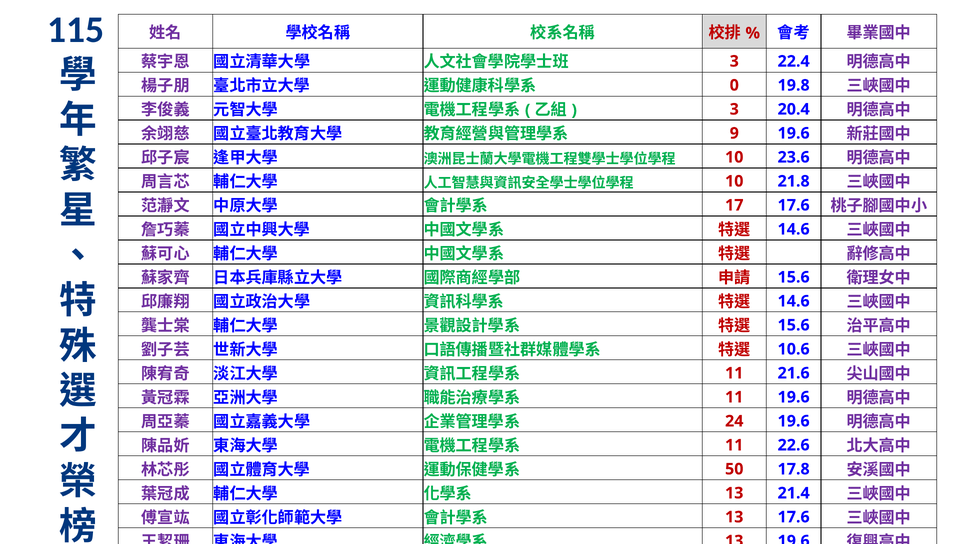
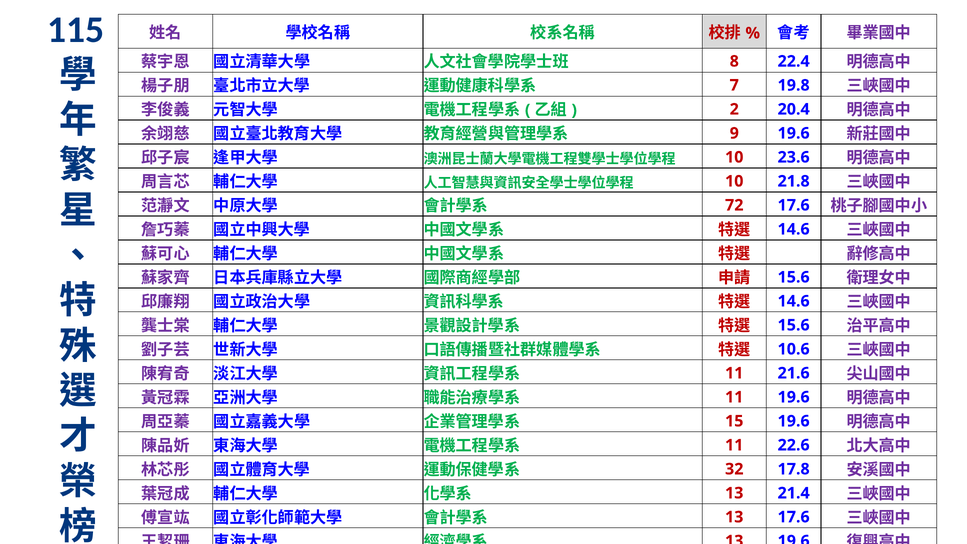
3: 3 -> 8 (734, 61)
0: 0 -> 7 (734, 85)
3: 3 -> 2 (734, 109)
17: 17 -> 72 (734, 205)
24: 24 -> 15 (734, 421)
50: 50 -> 32 (734, 469)
